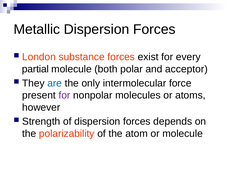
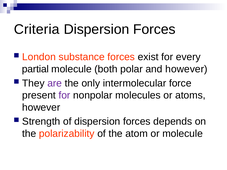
Metallic: Metallic -> Criteria (37, 29)
and acceptor: acceptor -> however (186, 69)
are colour: blue -> purple (55, 83)
